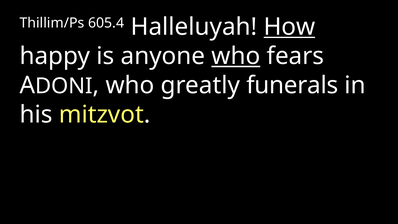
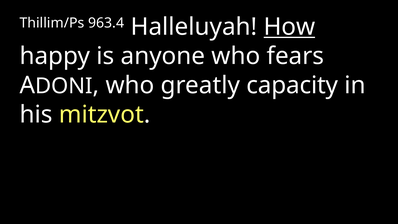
605.4: 605.4 -> 963.4 (106, 23)
who underline: present -> none (236, 56)
funerals: funerals -> capacity (292, 85)
